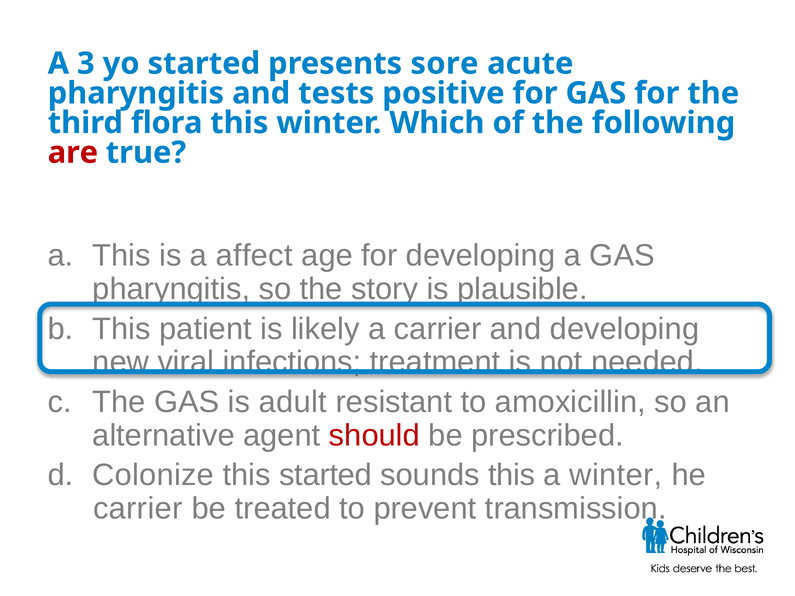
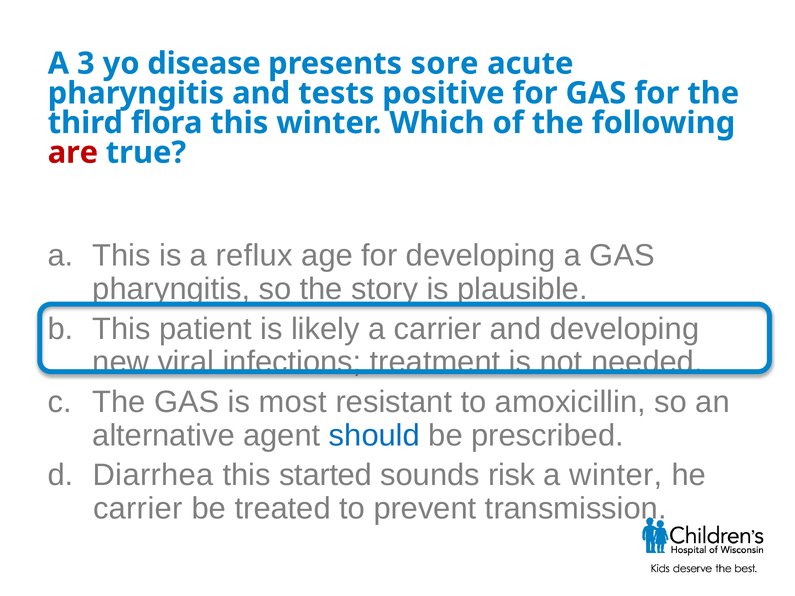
yo started: started -> disease (204, 64)
affect: affect -> reflux (254, 256)
adult: adult -> most (293, 402)
should colour: red -> blue (374, 435)
Colonize: Colonize -> Diarrhea (153, 475)
sounds this: this -> risk (512, 475)
